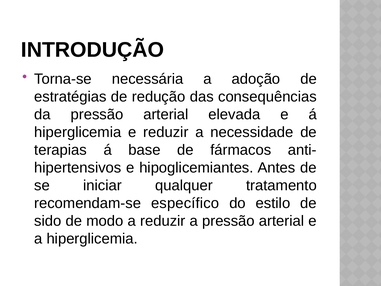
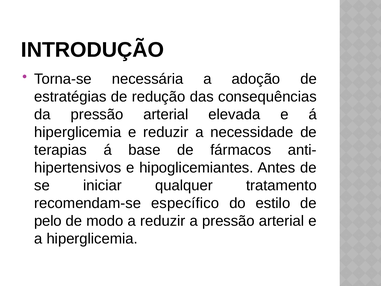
sido: sido -> pelo (48, 221)
